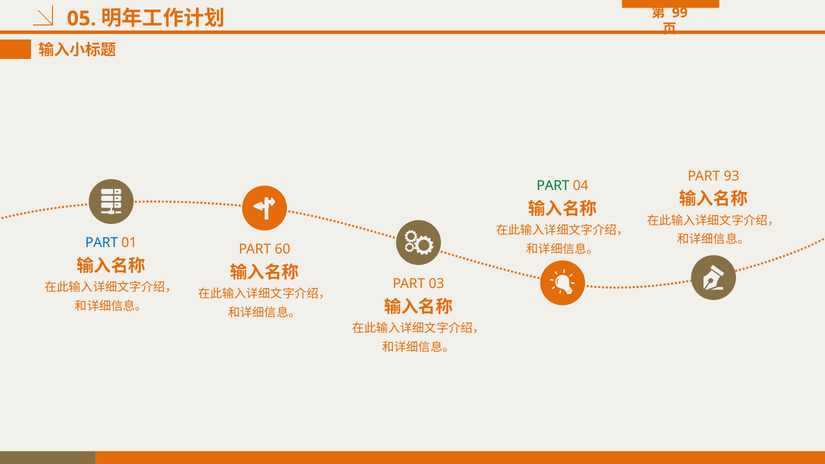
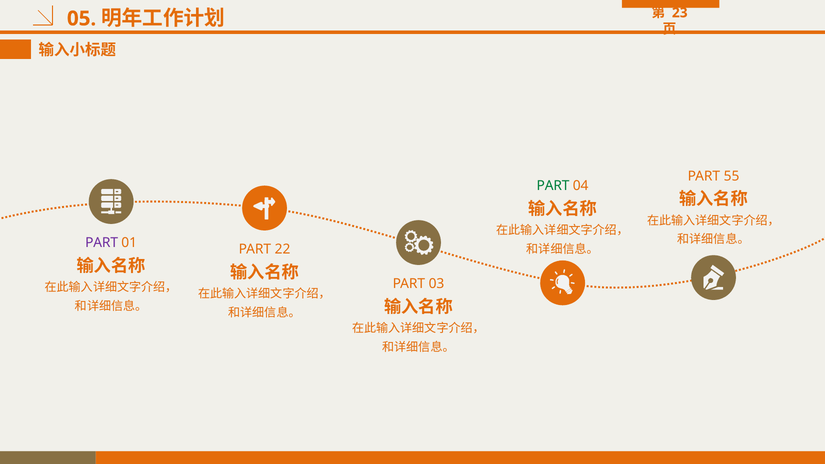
99: 99 -> 23 (680, 13)
93: 93 -> 55 (732, 176)
PART colour: blue -> purple (102, 243)
60: 60 -> 22 (283, 249)
